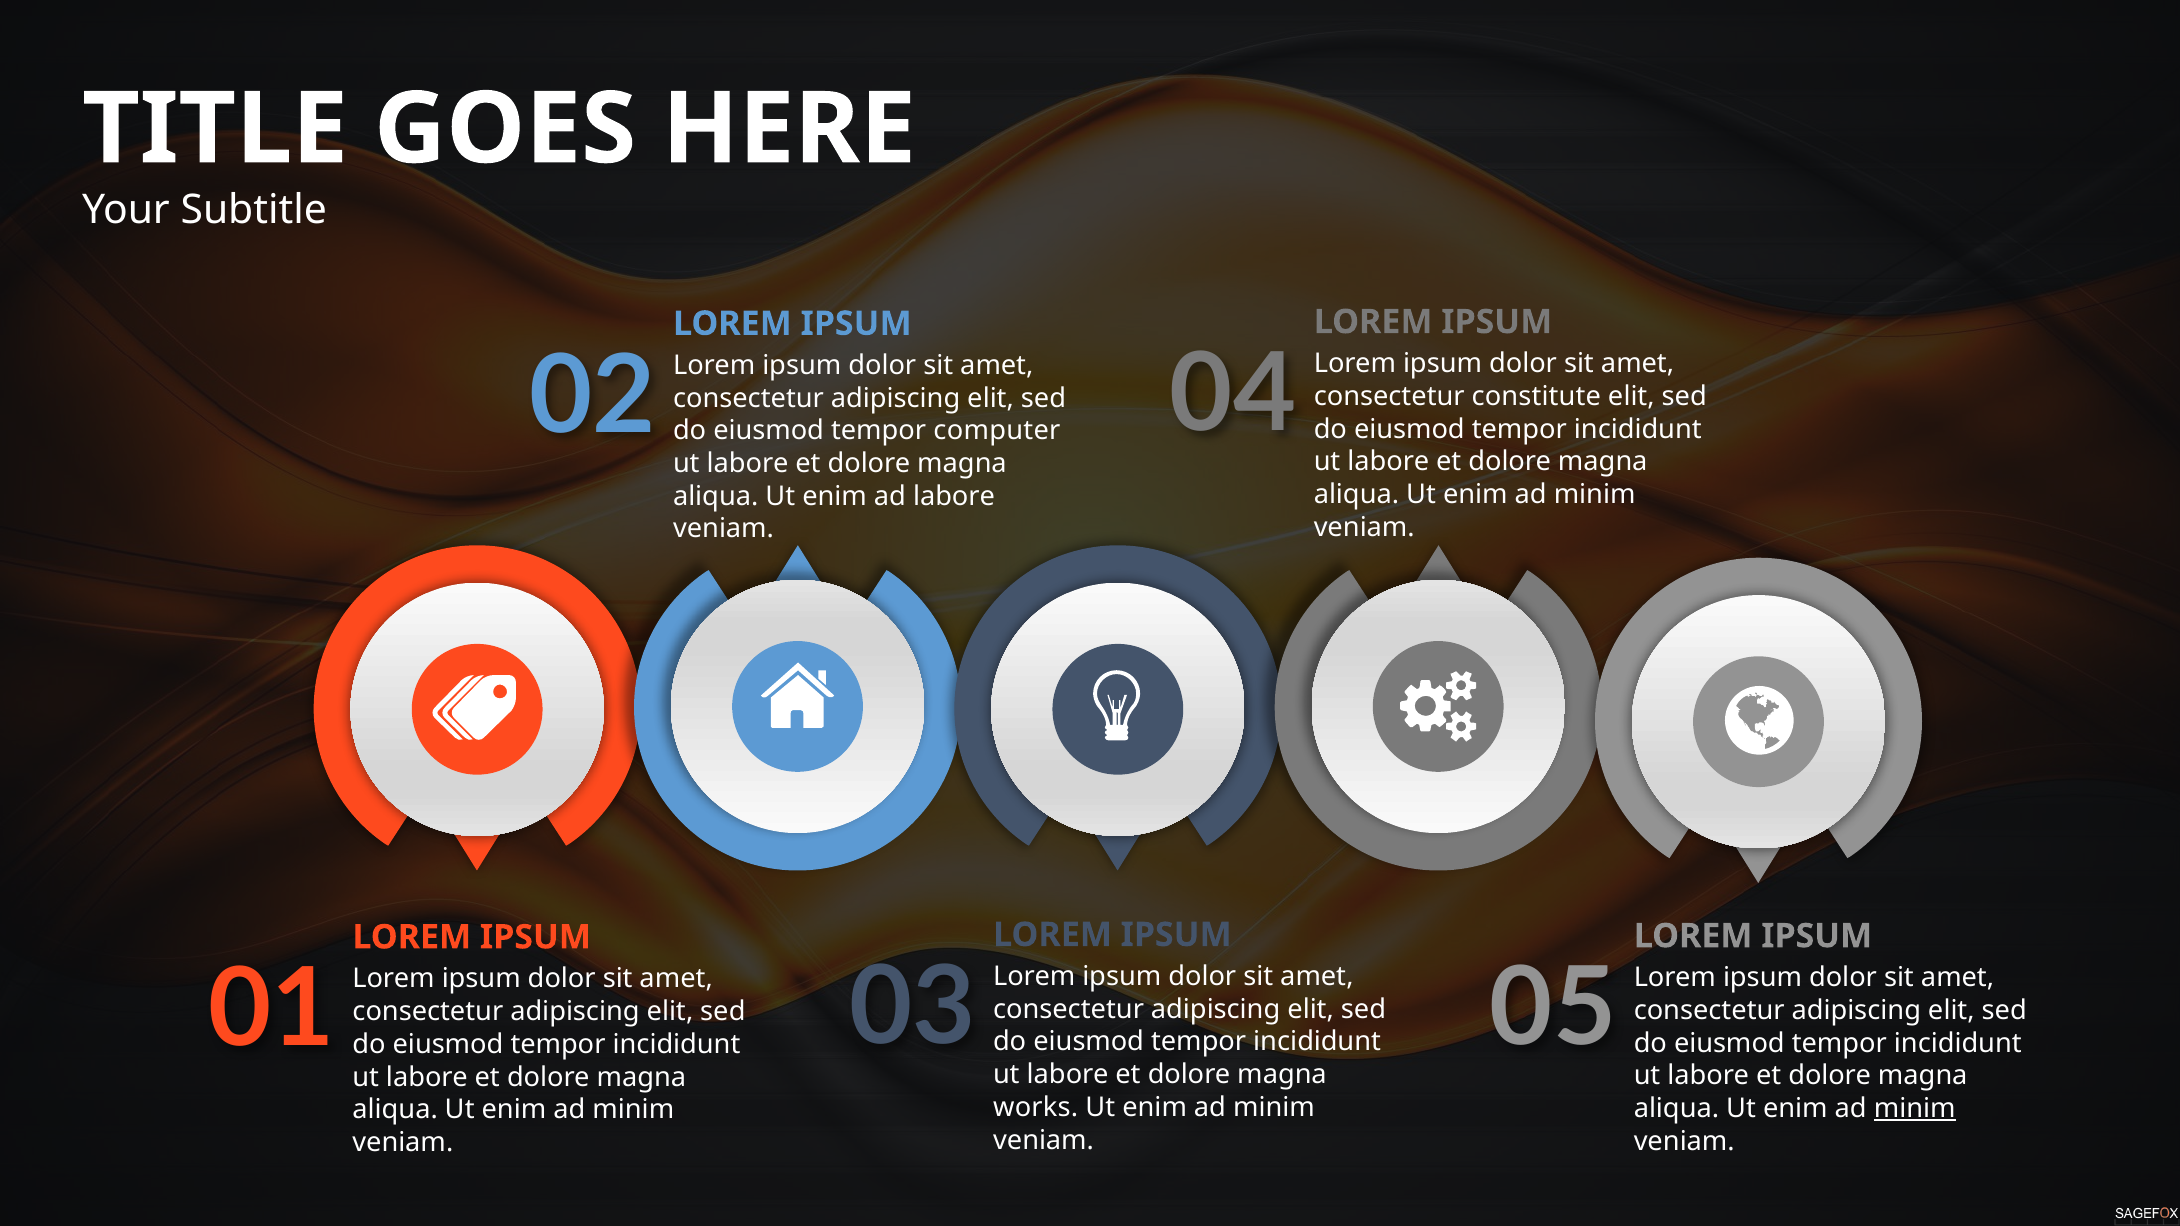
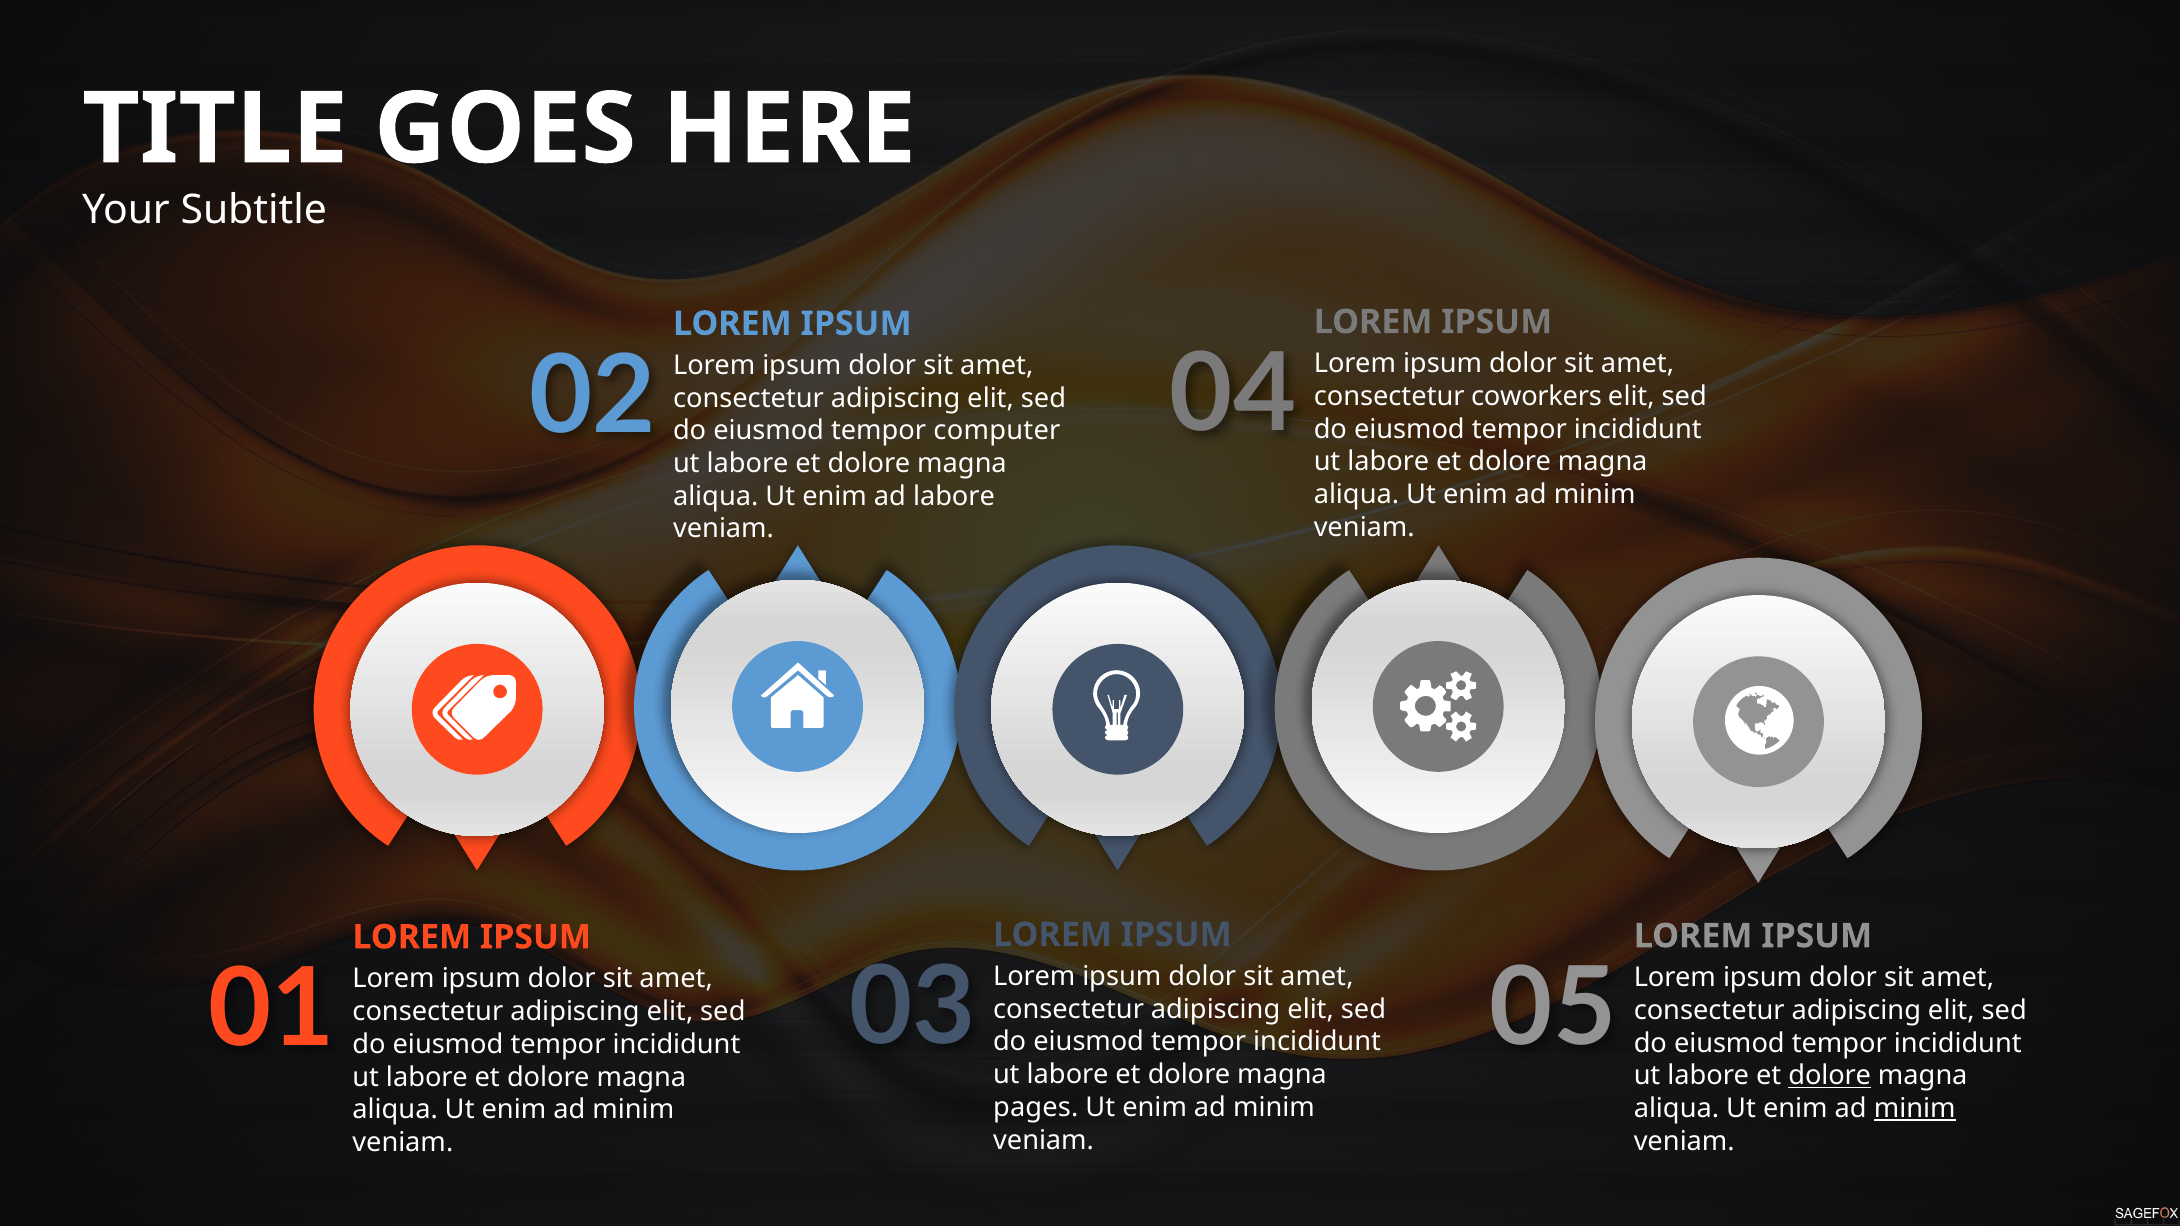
constitute: constitute -> coworkers (1536, 396)
dolore underline: none -> present (1830, 1076)
works: works -> pages (1036, 1108)
